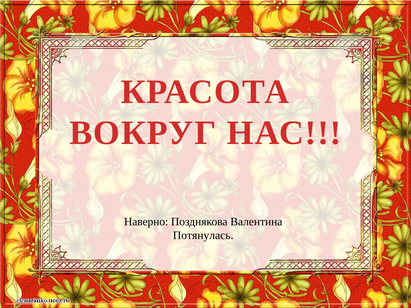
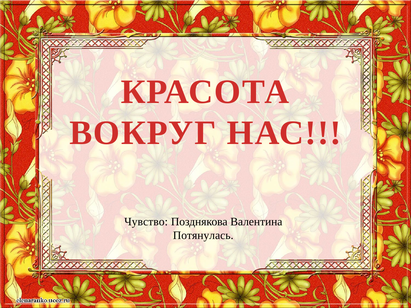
Наверно: Наверно -> Чувство (146, 222)
